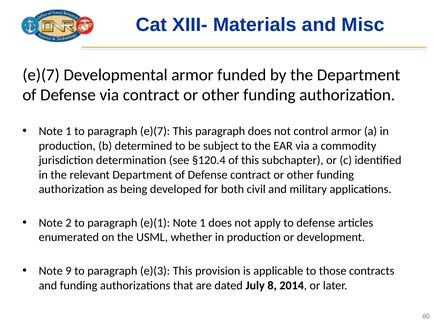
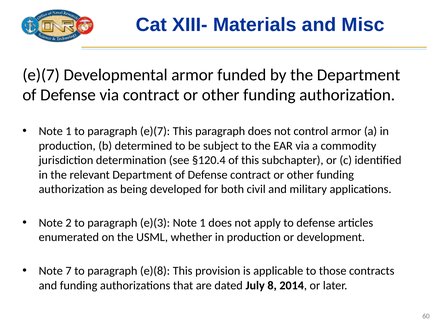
e)(1: e)(1 -> e)(3 (155, 223)
9: 9 -> 7 (69, 271)
e)(3: e)(3 -> e)(8 (155, 271)
